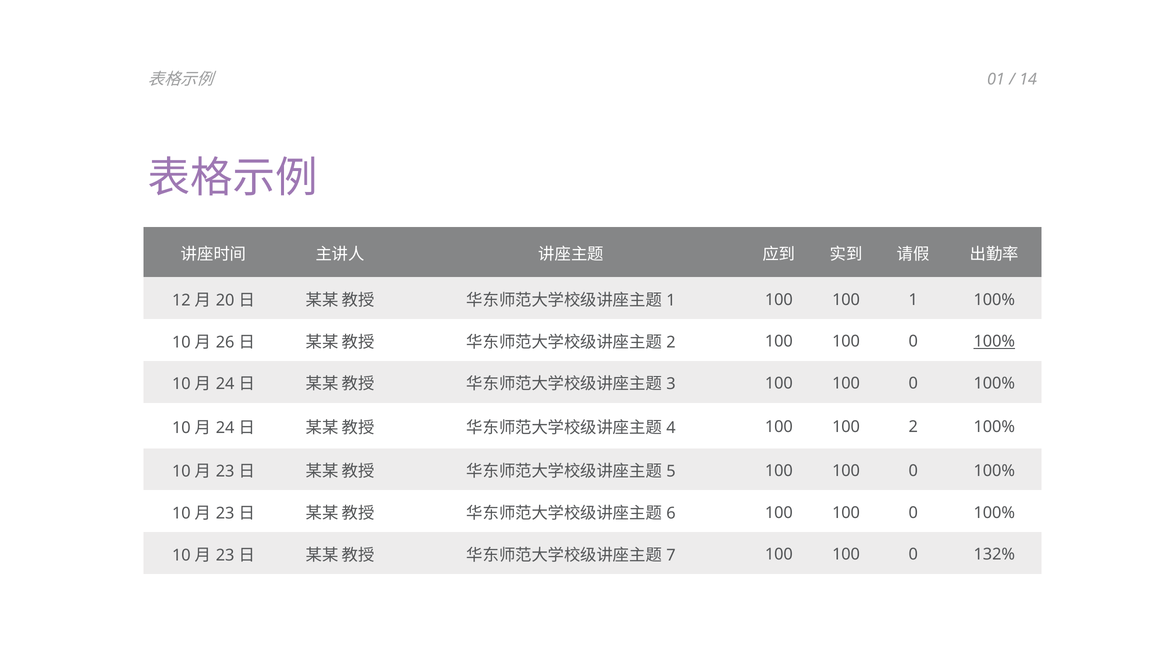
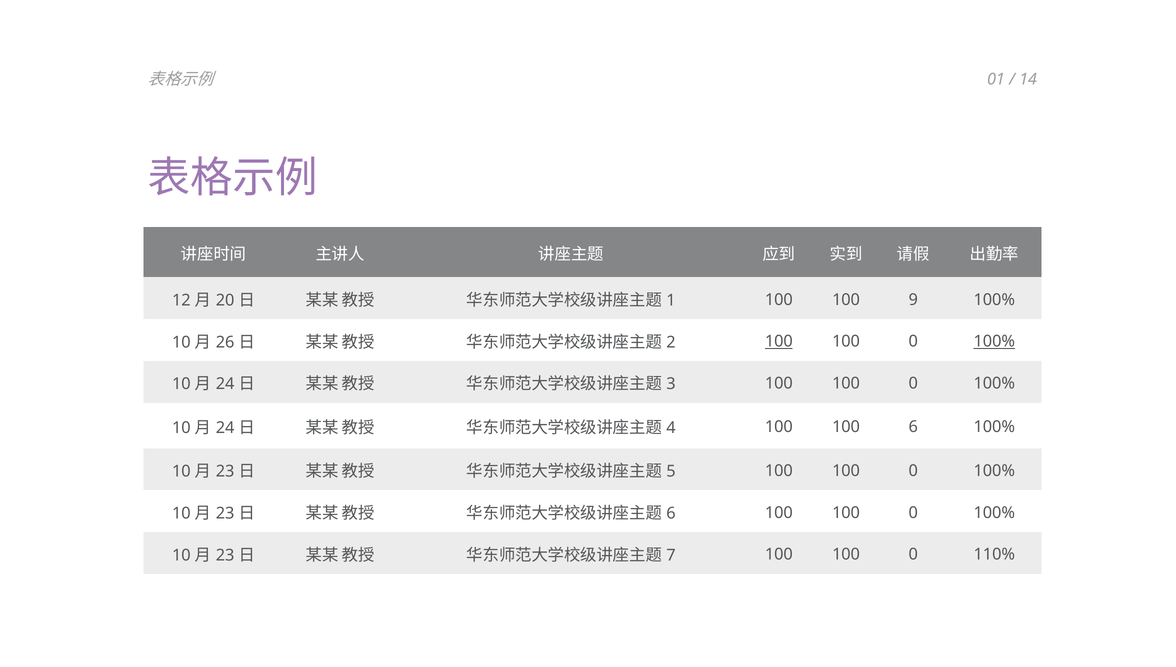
100 1: 1 -> 9 (913, 300)
100 underline: none -> present (779, 341)
100 2: 2 -> 6 (913, 427)
132%: 132% -> 110% (994, 554)
